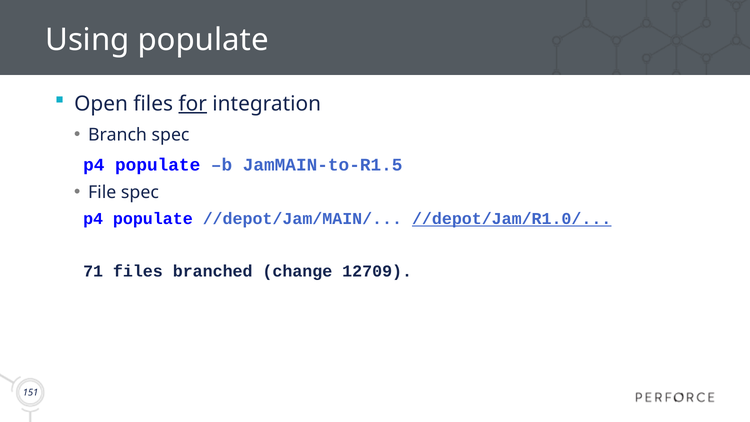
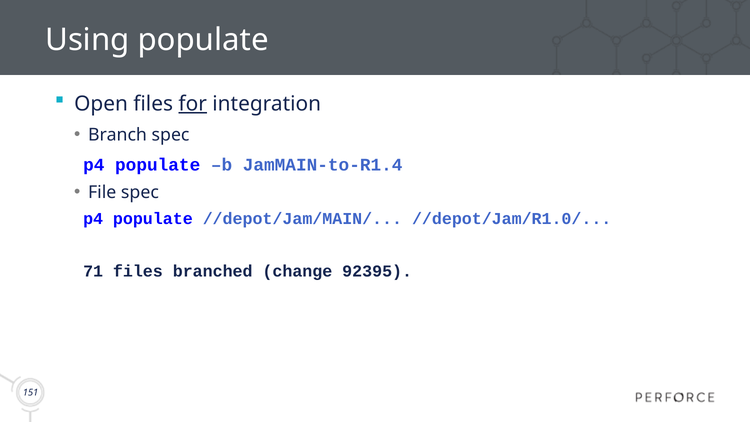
JamMAIN-to-R1.5: JamMAIN-to-R1.5 -> JamMAIN-to-R1.4 (323, 165)
//depot/Jam/R1.0/ underline: present -> none (512, 219)
12709: 12709 -> 92395 (377, 271)
